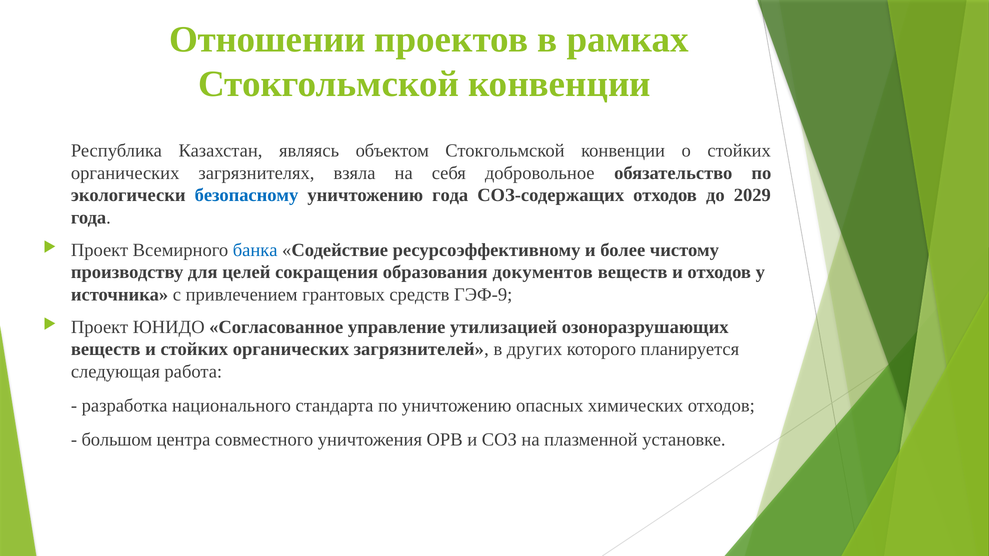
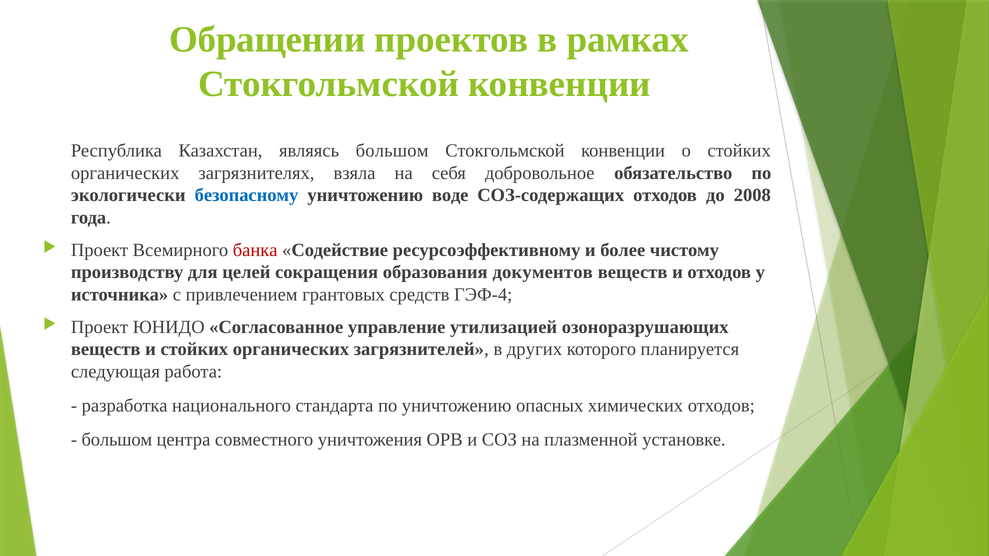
Отношении: Отношении -> Обращении (267, 40)
являясь объектом: объектом -> большом (392, 151)
уничтожению года: года -> воде (450, 195)
2029: 2029 -> 2008 (752, 195)
банка colour: blue -> red (255, 250)
ГЭФ-9: ГЭФ-9 -> ГЭФ-4 (483, 295)
